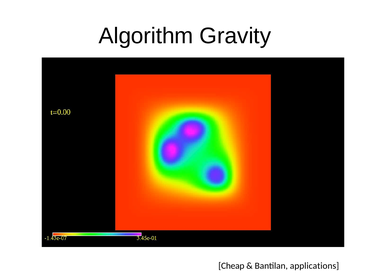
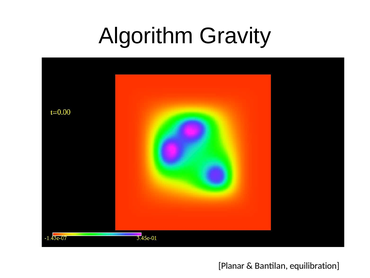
Cheap: Cheap -> Planar (231, 265)
applications: applications -> equilibration (315, 265)
